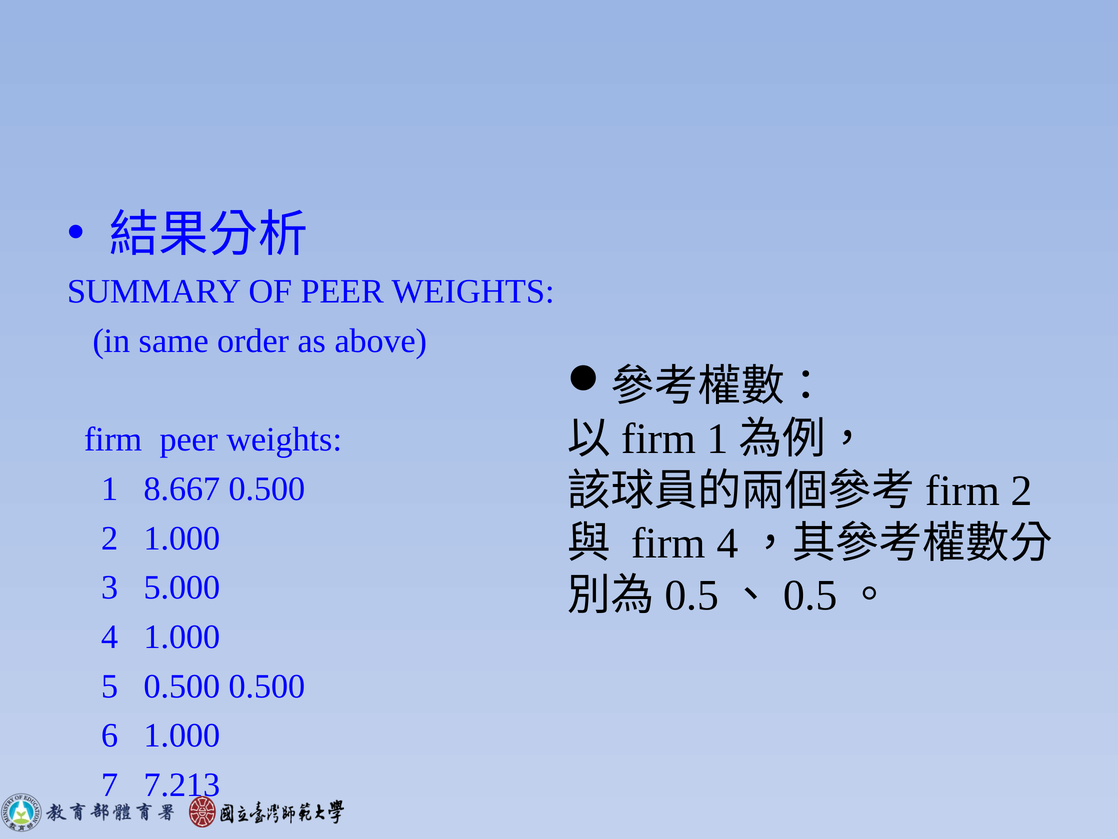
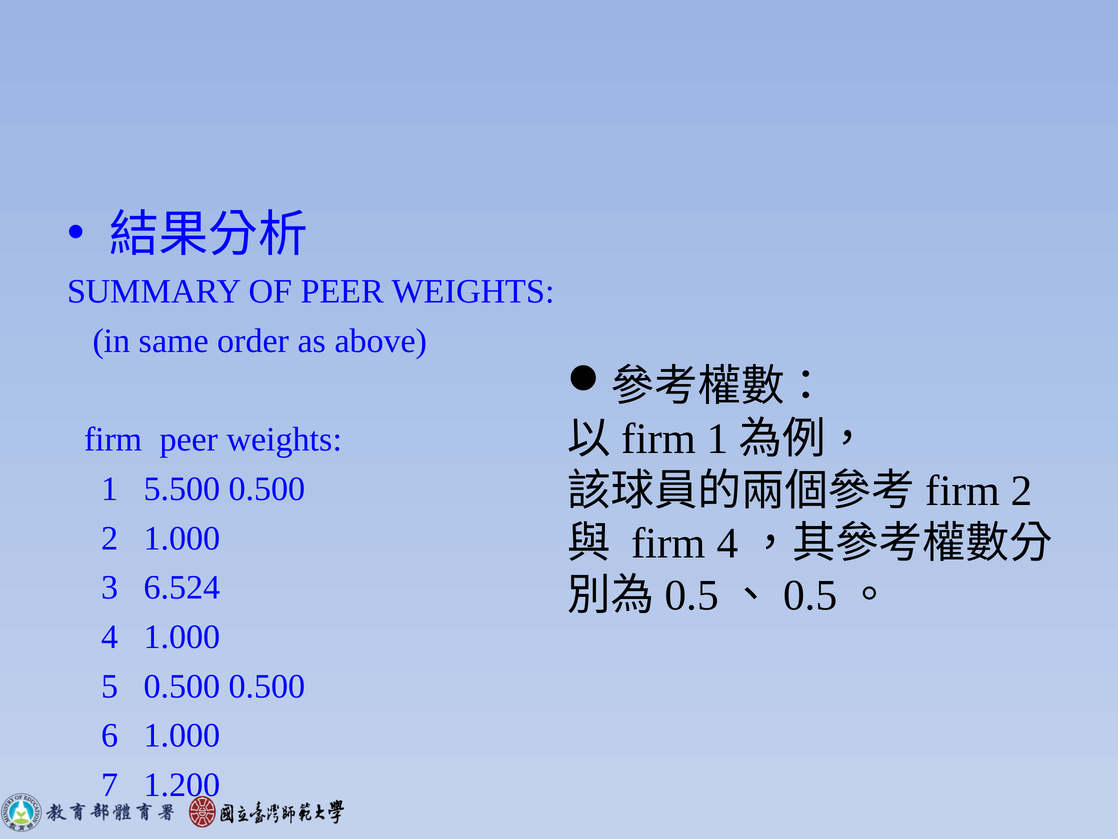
8.667: 8.667 -> 5.500 (182, 489)
5.000: 5.000 -> 6.524 (182, 587)
7.213: 7.213 -> 1.200 (182, 784)
